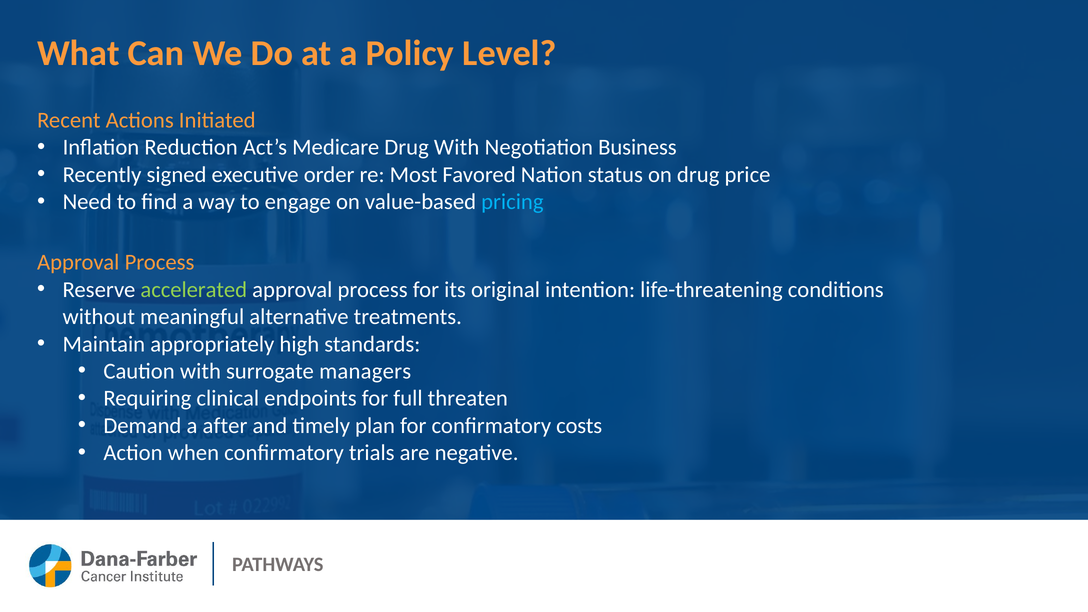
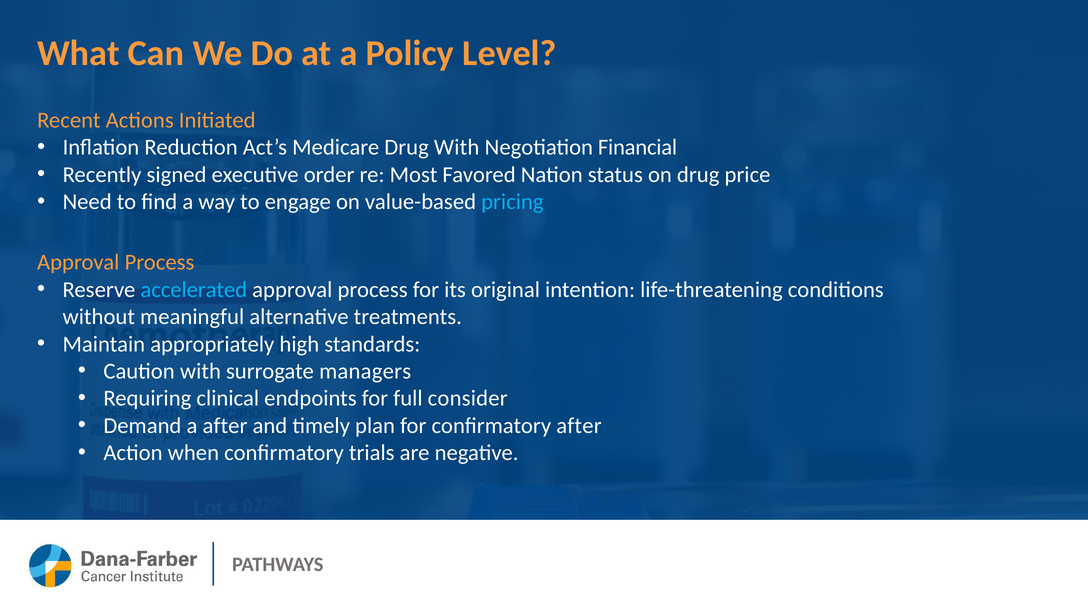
Business: Business -> Financial (638, 147)
accelerated colour: light green -> light blue (194, 290)
threaten: threaten -> consider (468, 398)
confirmatory costs: costs -> after (579, 426)
